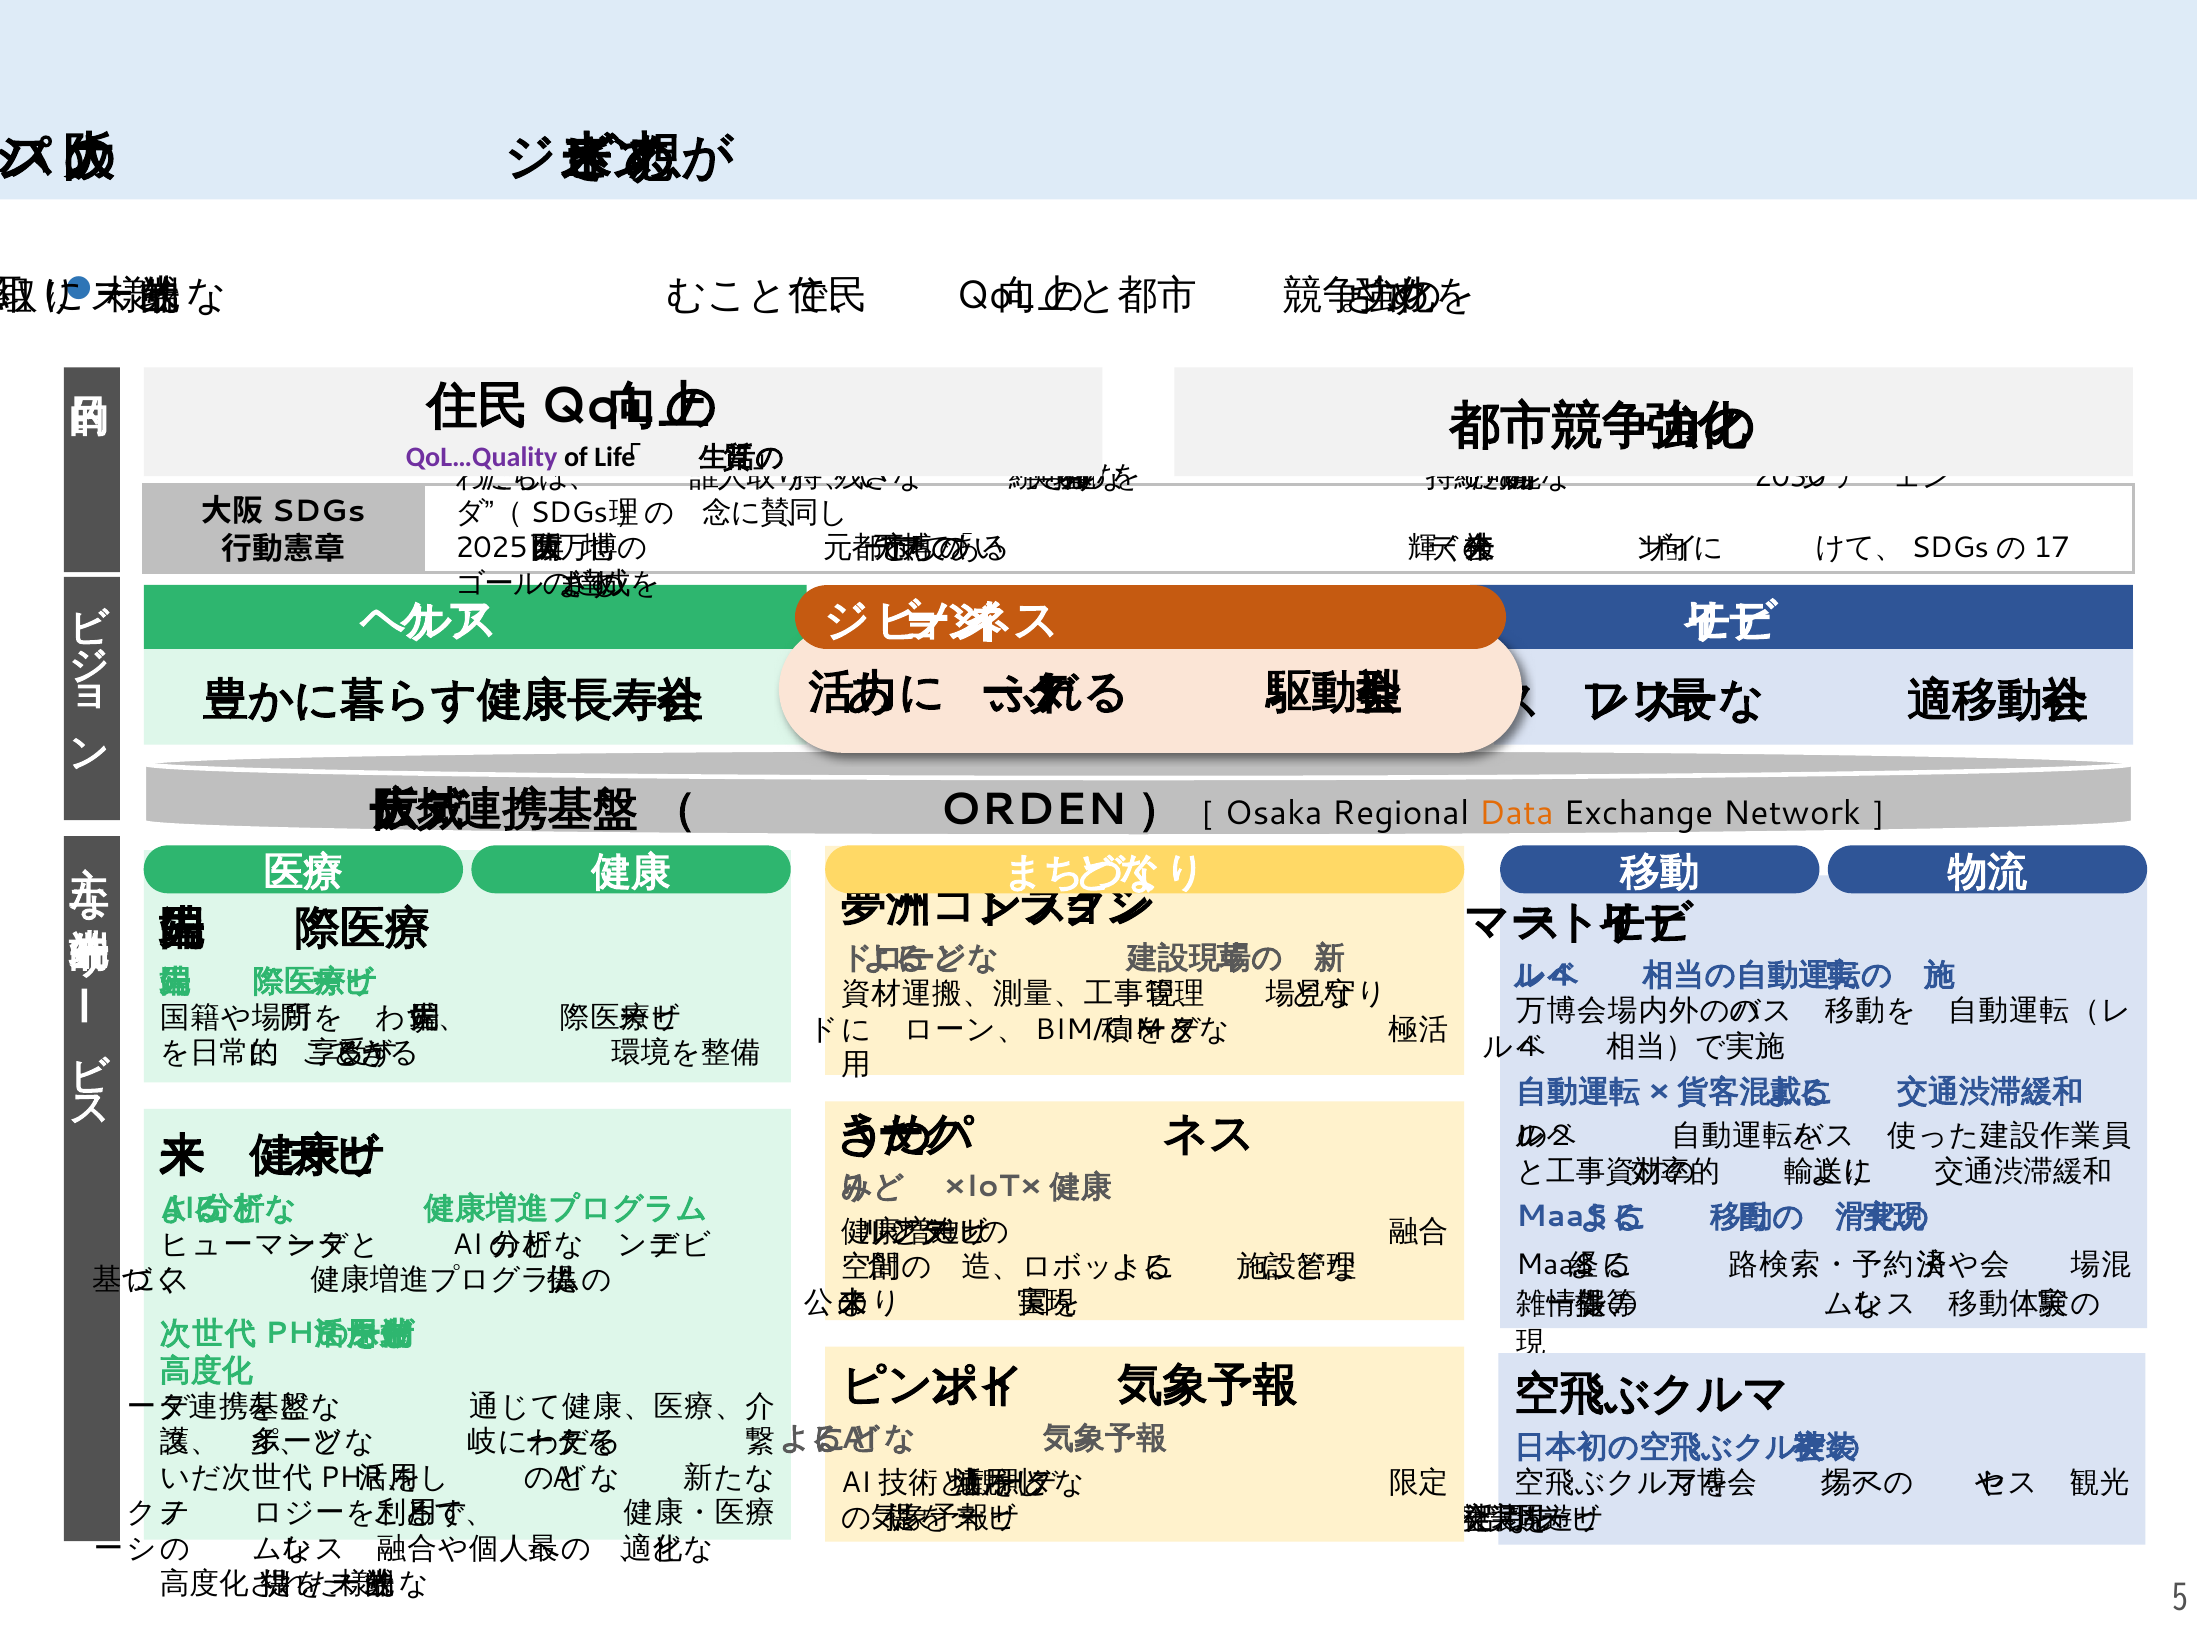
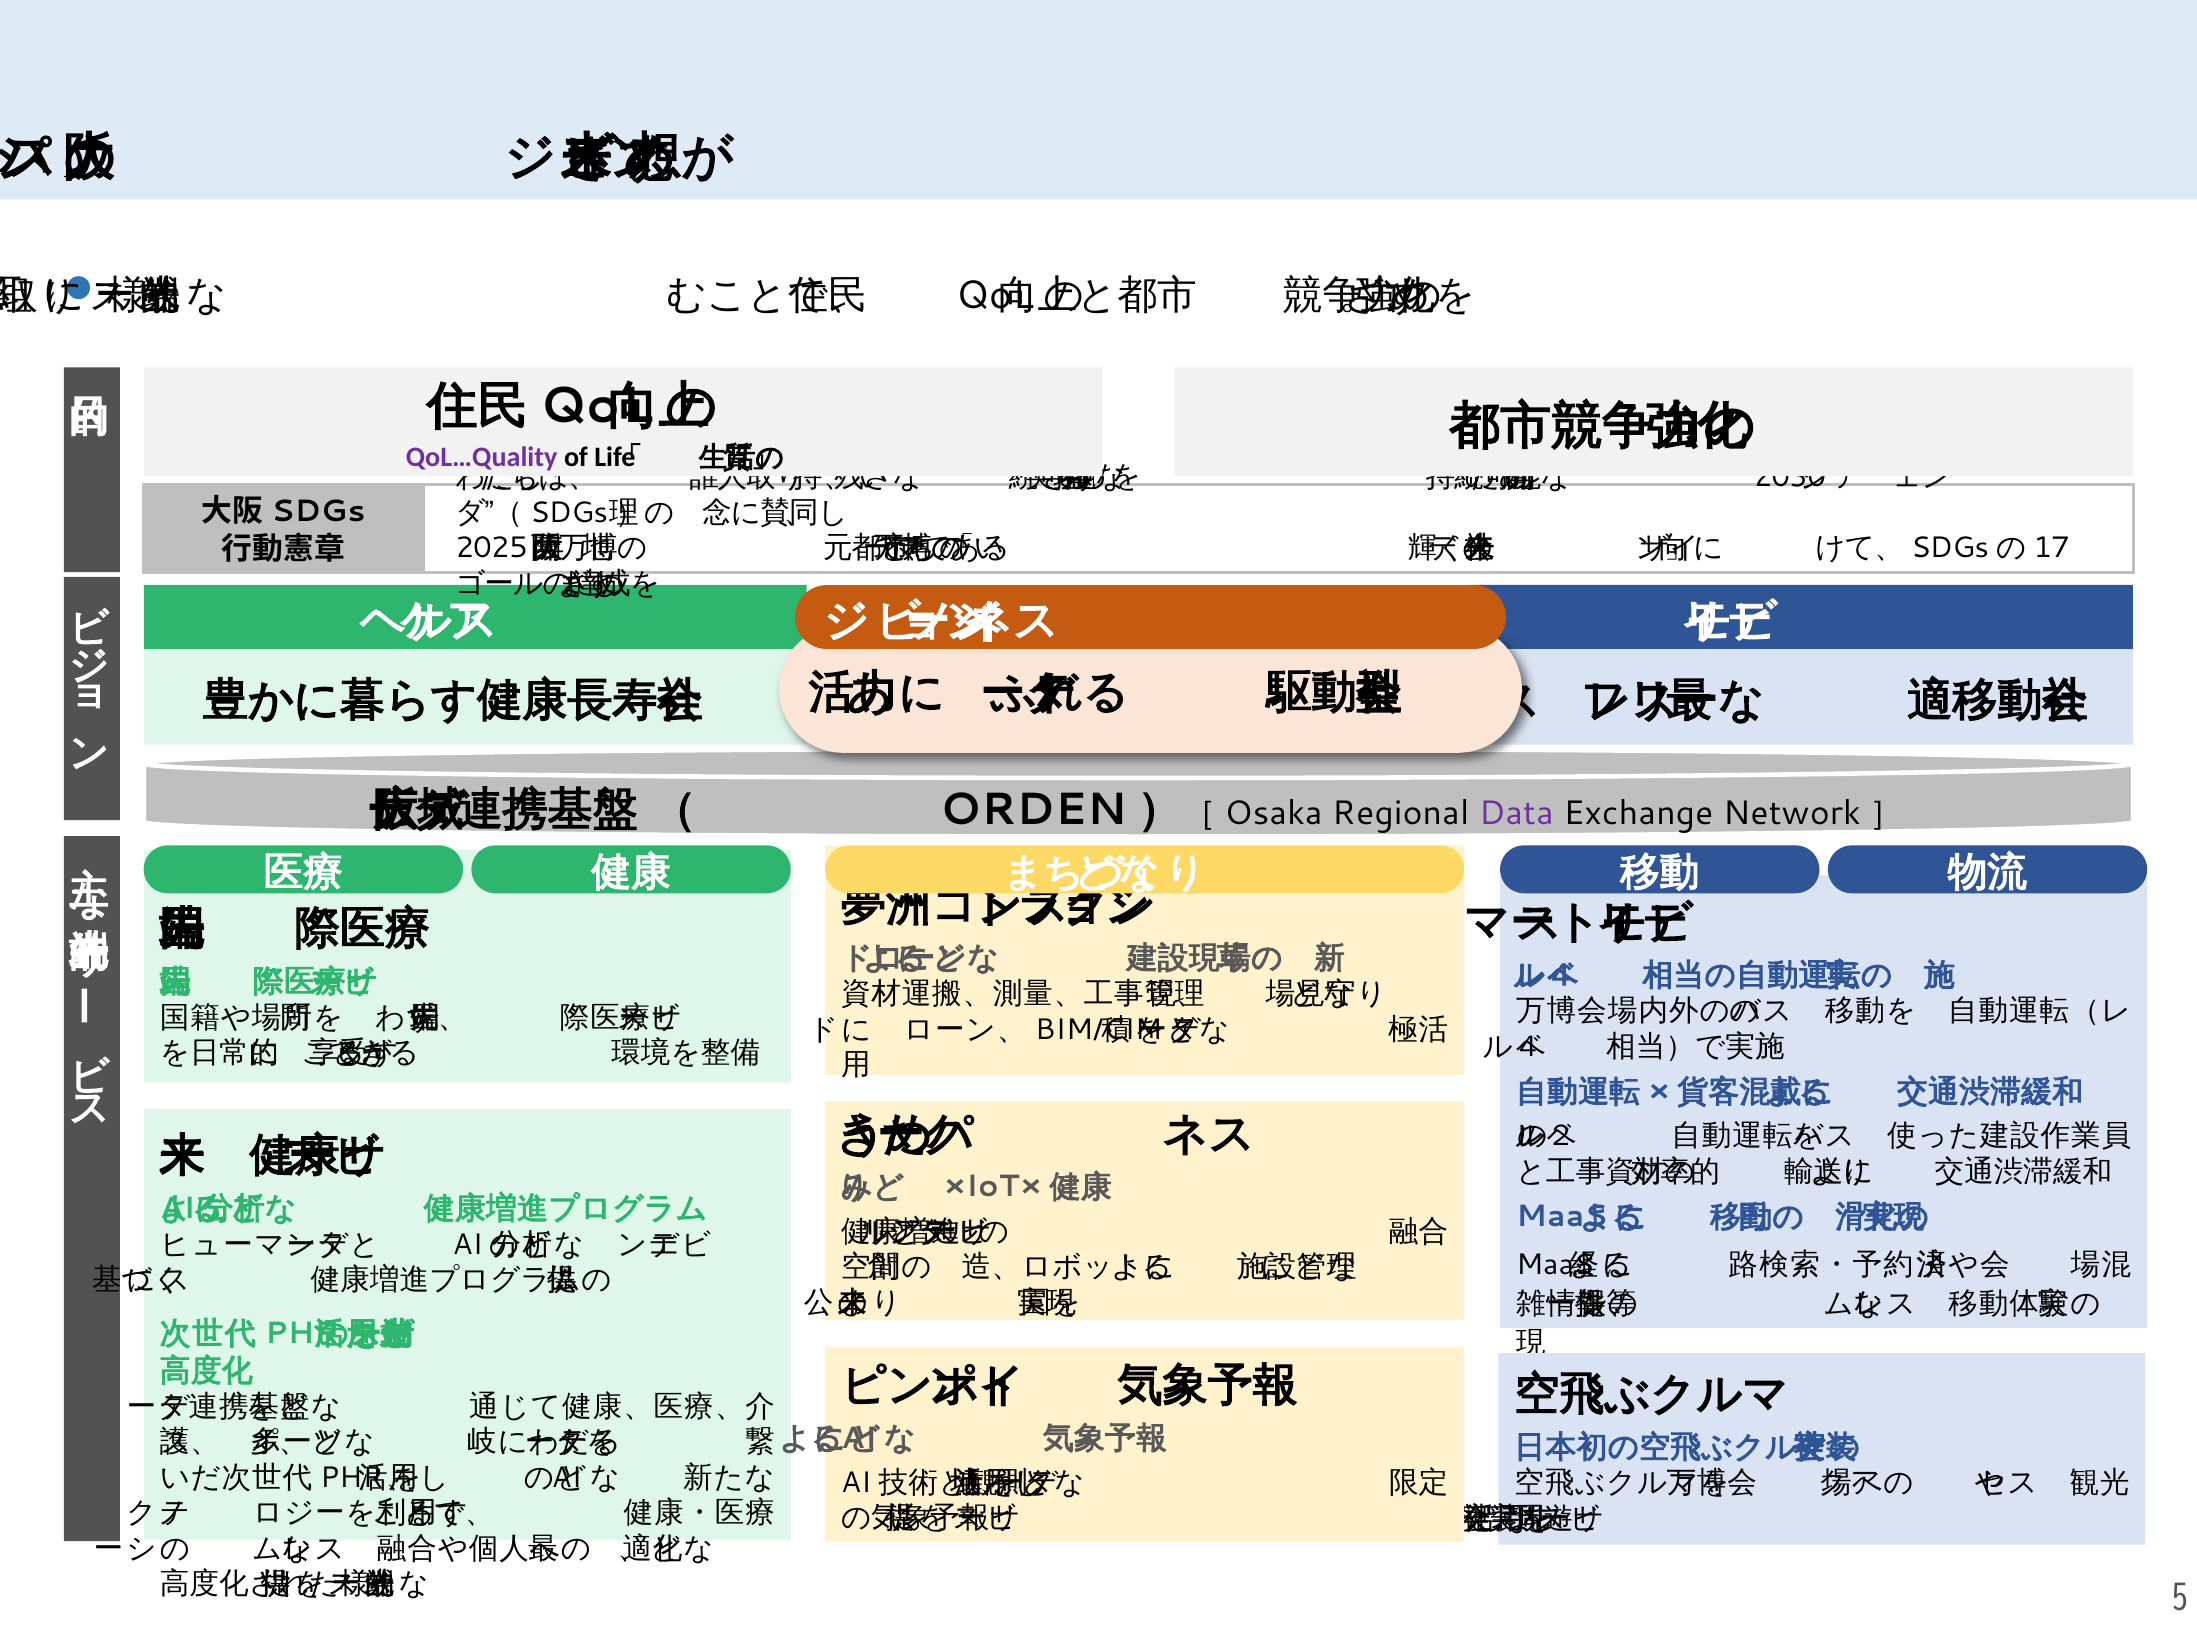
Data colour: orange -> purple (1516, 813)
